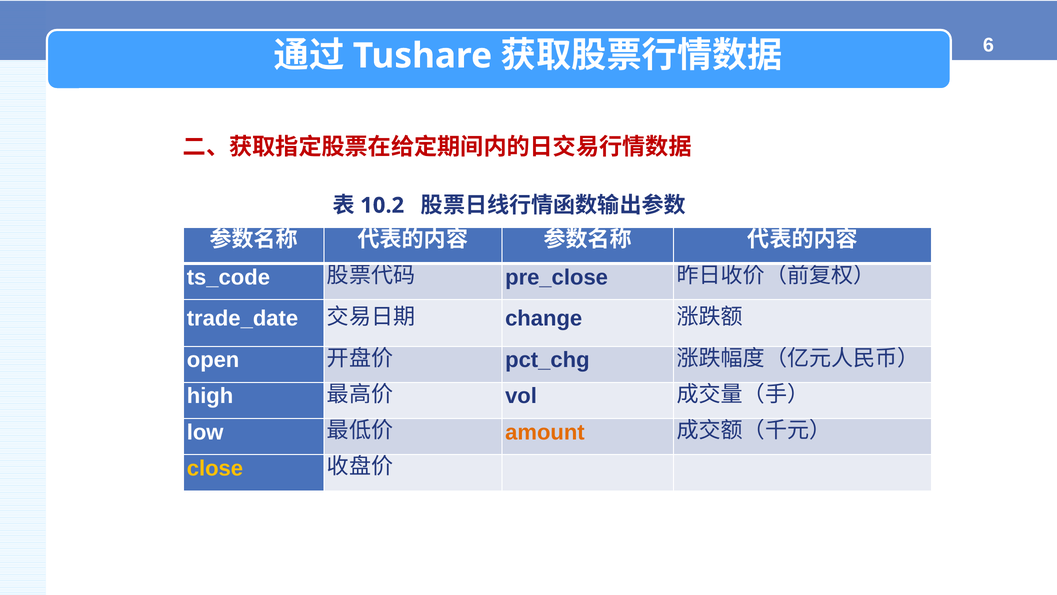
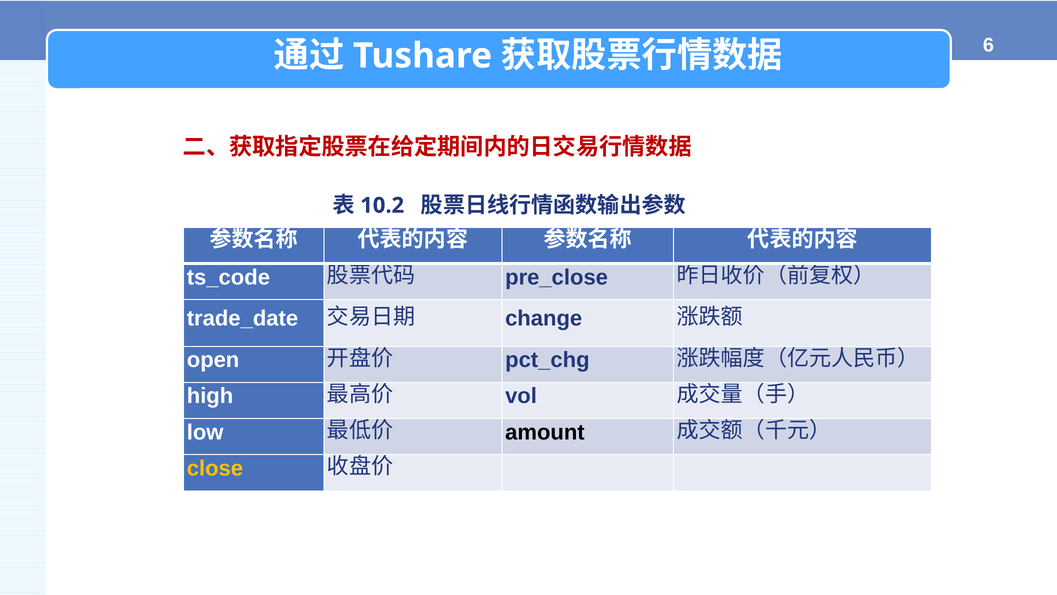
amount colour: orange -> black (545, 432)
